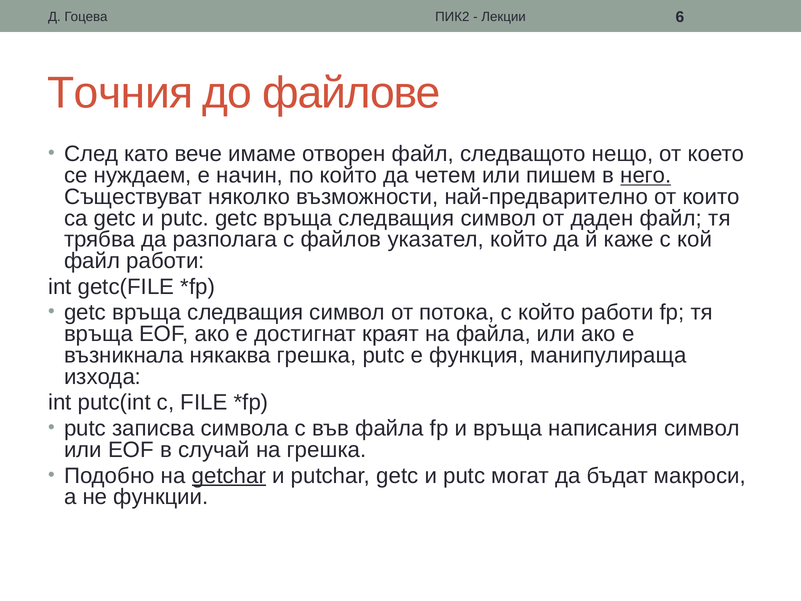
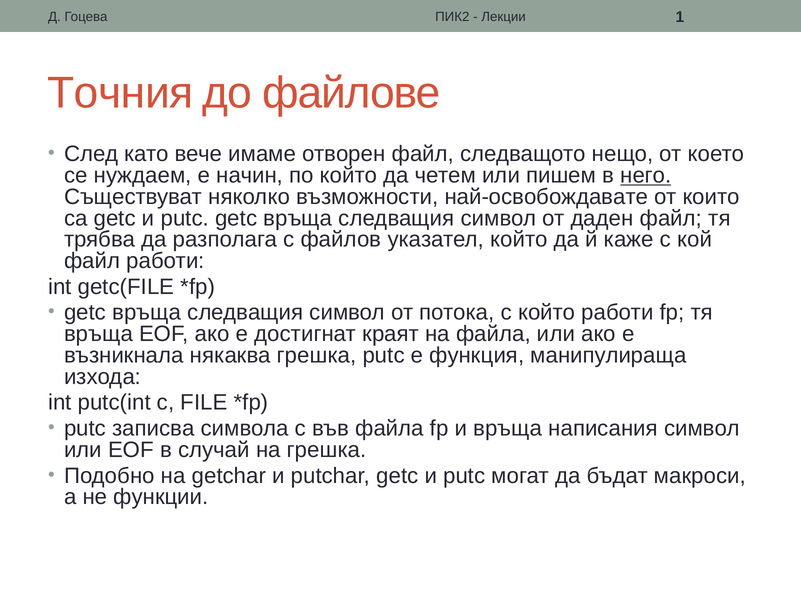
6: 6 -> 1 (680, 17)
най-предварително: най-предварително -> най-освобождавате (546, 197)
getchar underline: present -> none (229, 475)
